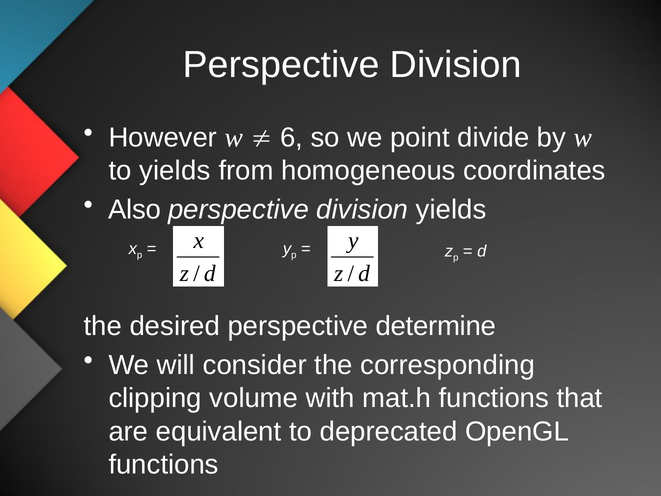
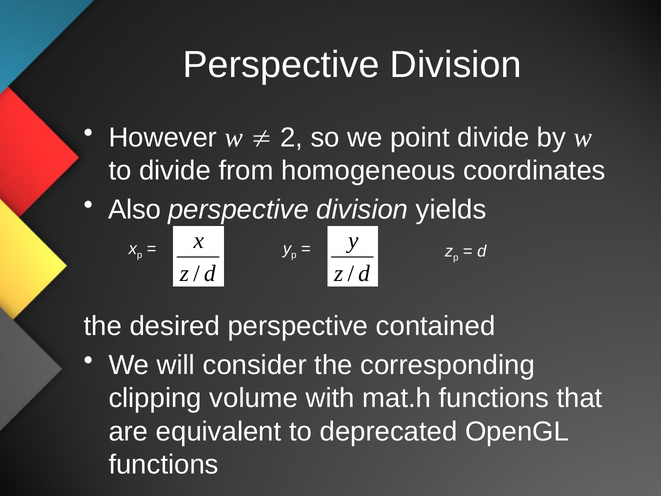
6: 6 -> 2 (292, 137)
to yields: yields -> divide (175, 170)
determine: determine -> contained (436, 326)
